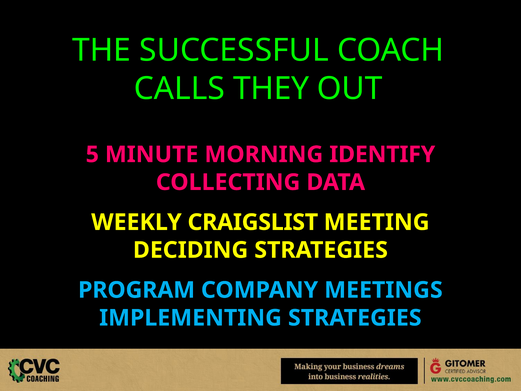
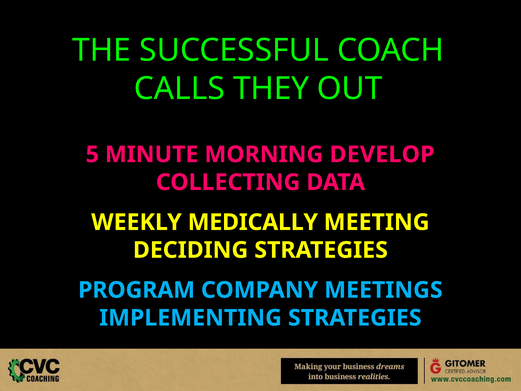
IDENTIFY: IDENTIFY -> DEVELOP (382, 154)
CRAIGSLIST: CRAIGSLIST -> MEDICALLY (253, 222)
